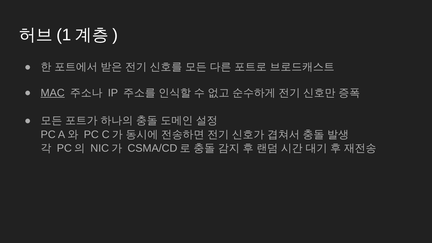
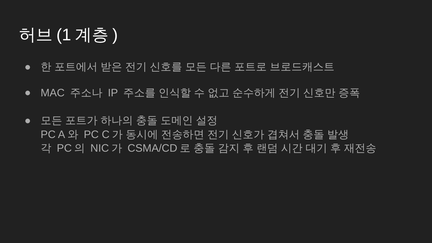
MAC underline: present -> none (53, 93)
